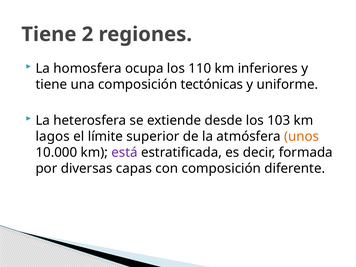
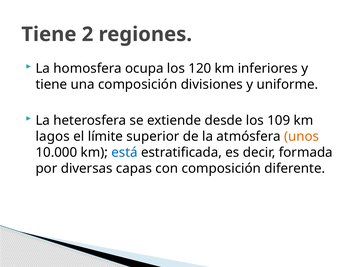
110: 110 -> 120 (200, 68)
tectónicas: tectónicas -> divisiones (212, 84)
103: 103 -> 109 (279, 120)
está colour: purple -> blue (124, 152)
